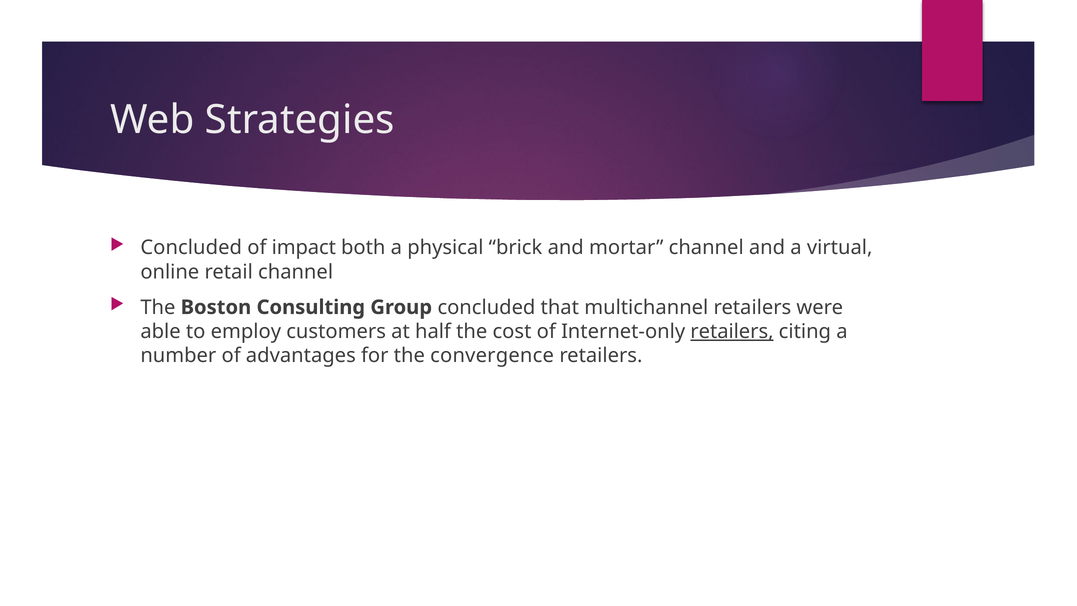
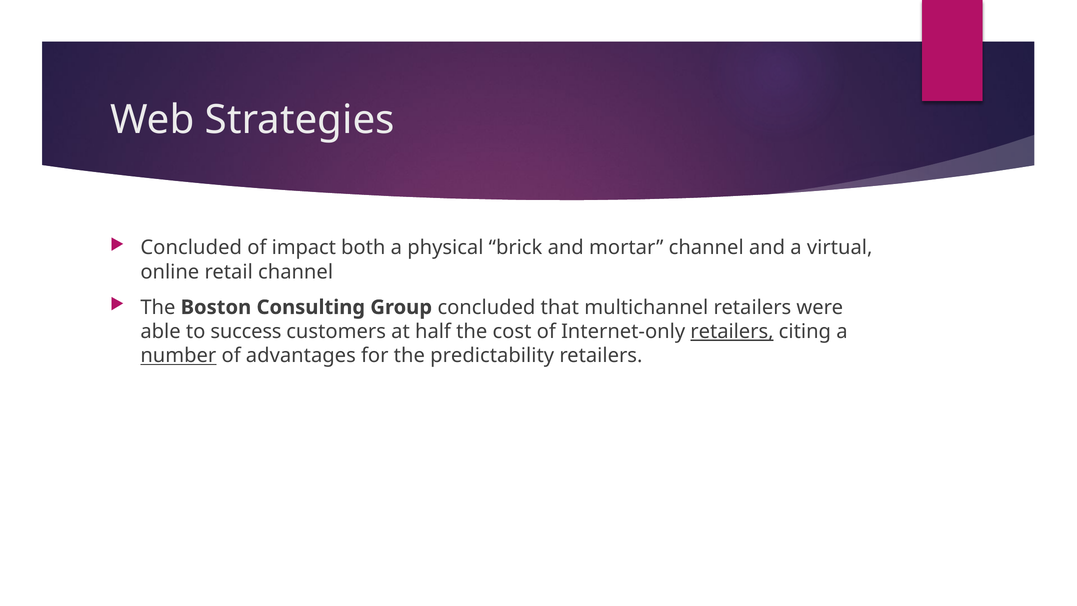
employ: employ -> success (246, 331)
number underline: none -> present (178, 356)
convergence: convergence -> predictability (492, 356)
